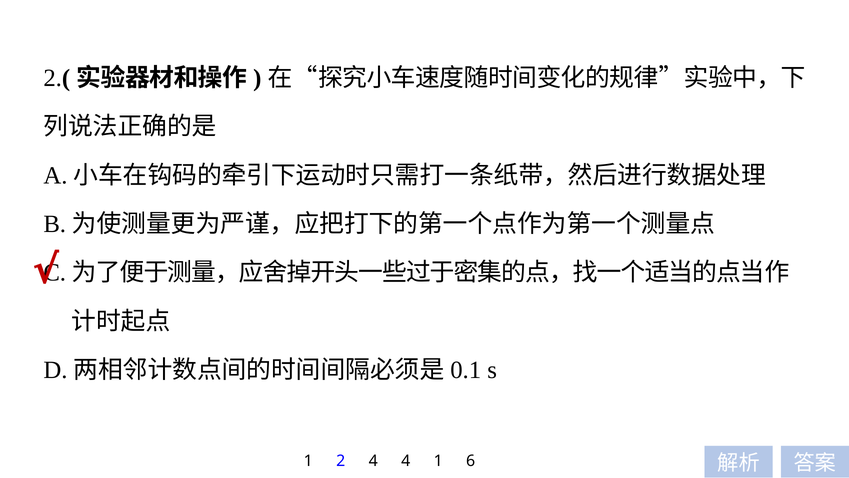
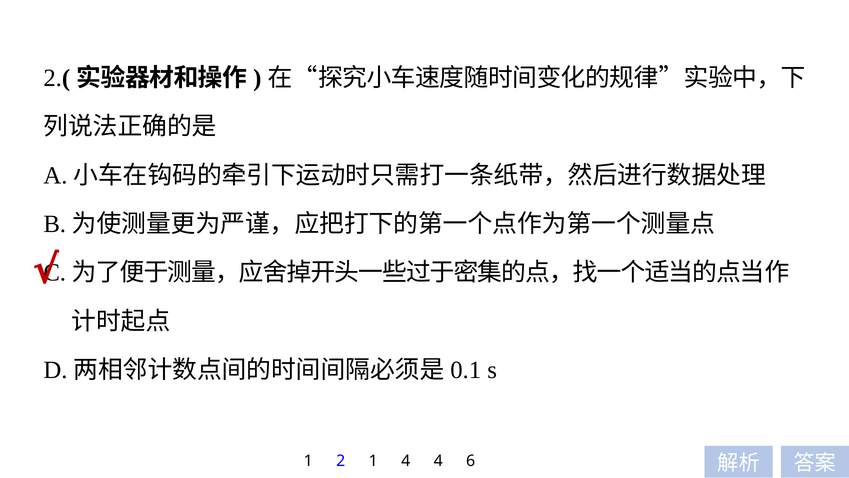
2 4: 4 -> 1 (373, 461)
4 1: 1 -> 4 (438, 461)
